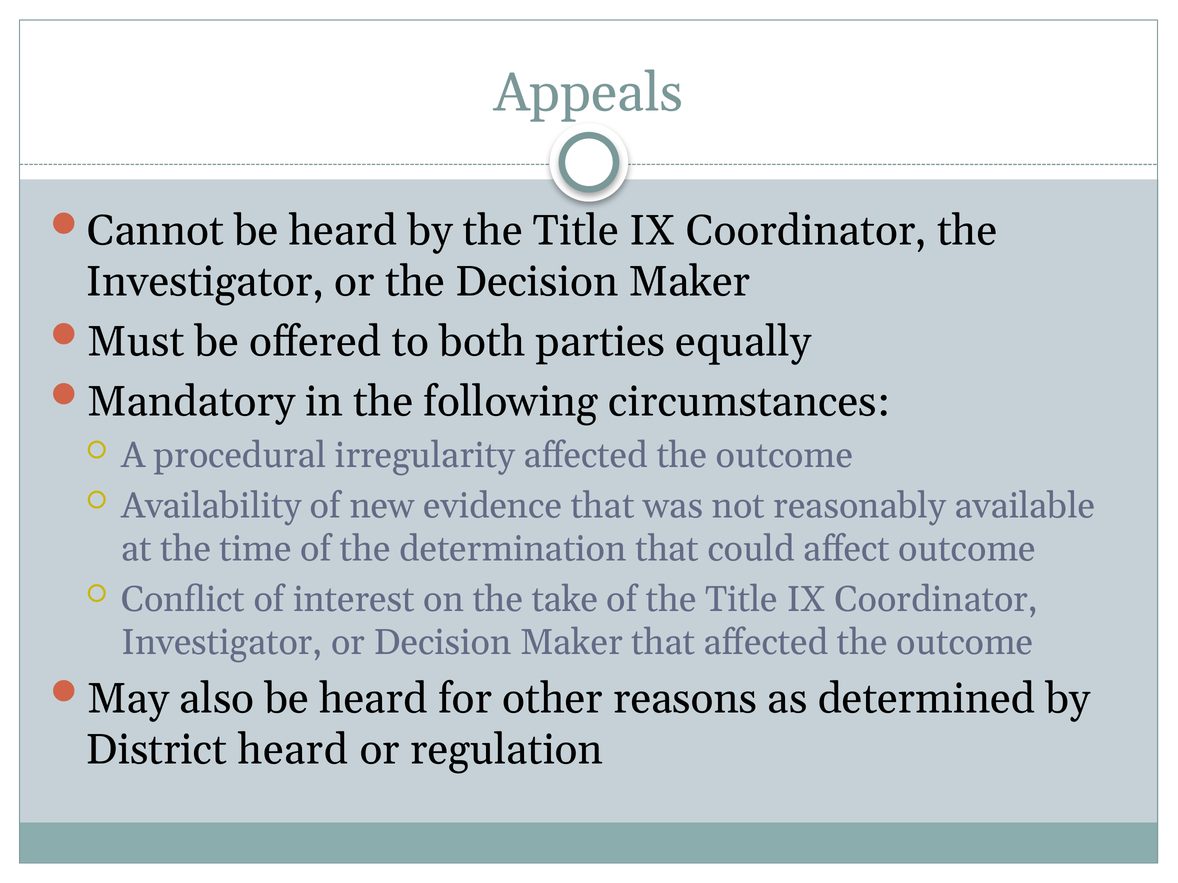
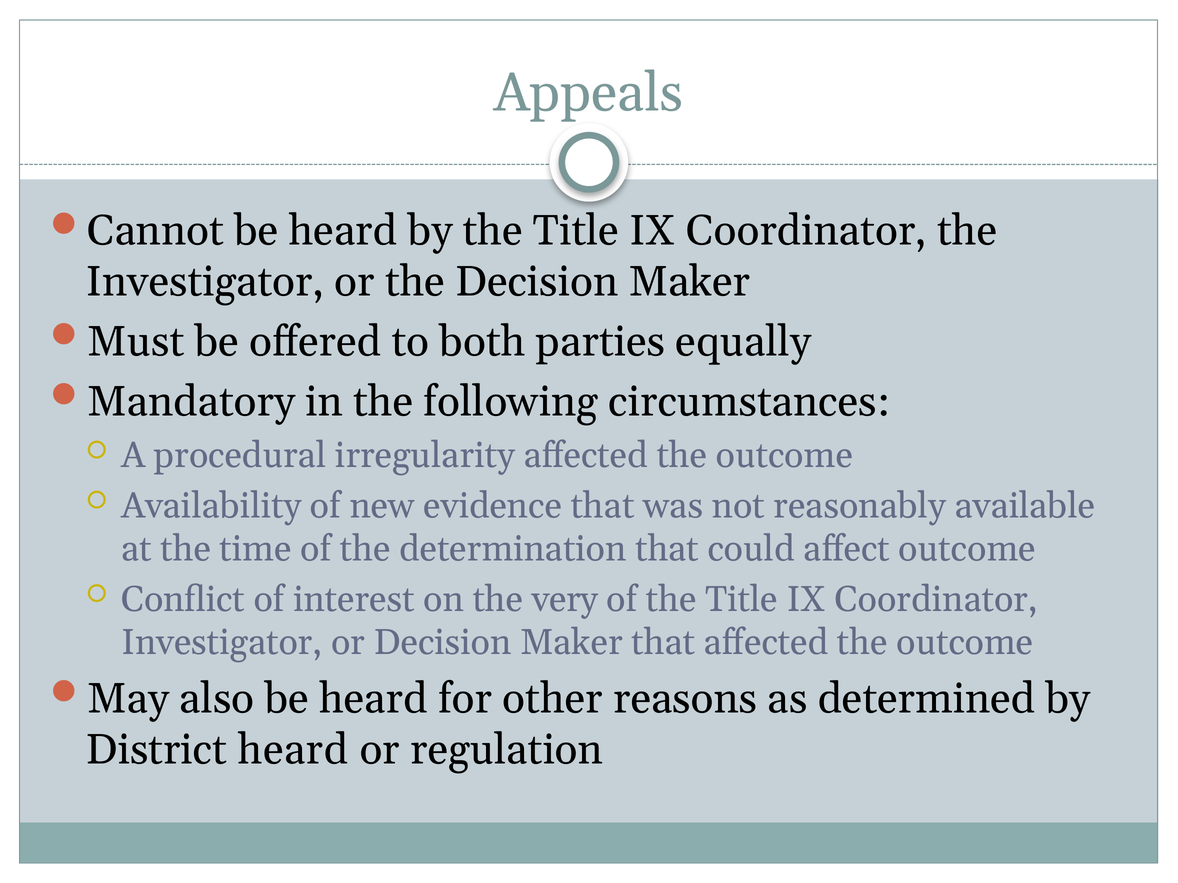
take: take -> very (565, 600)
